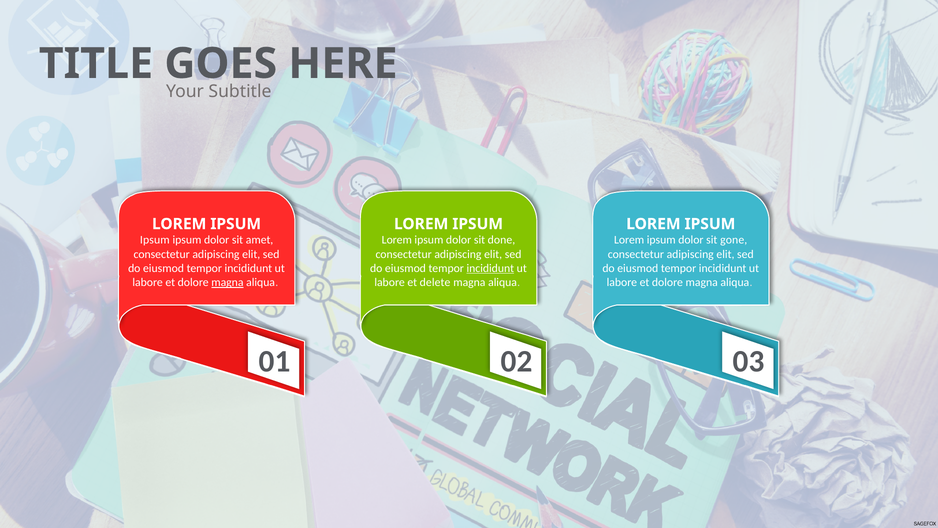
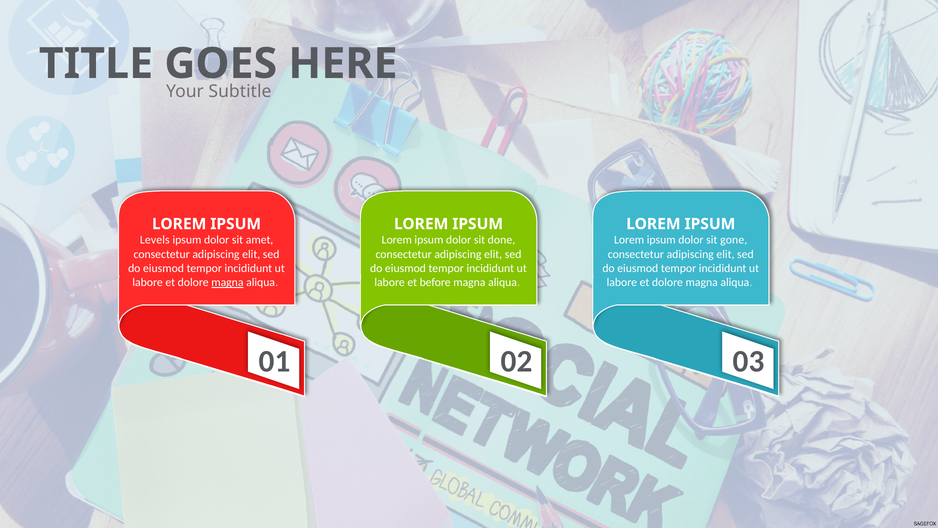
Ipsum: Ipsum -> Levels (155, 240)
incididunt underline: present -> none (490, 268)
delete: delete -> before (435, 282)
